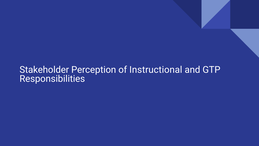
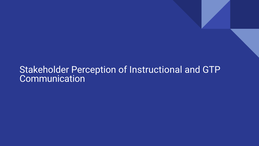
Responsibilities: Responsibilities -> Communication (52, 79)
